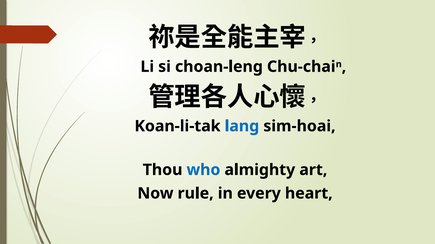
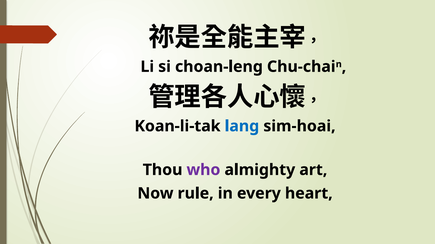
who colour: blue -> purple (203, 170)
